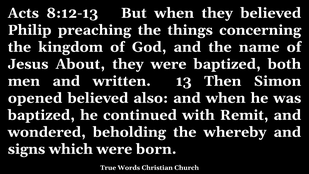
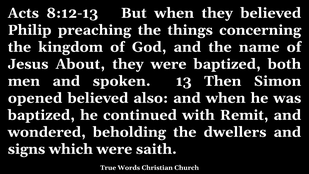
written: written -> spoken (122, 81)
whereby: whereby -> dwellers (235, 132)
born: born -> saith (156, 149)
